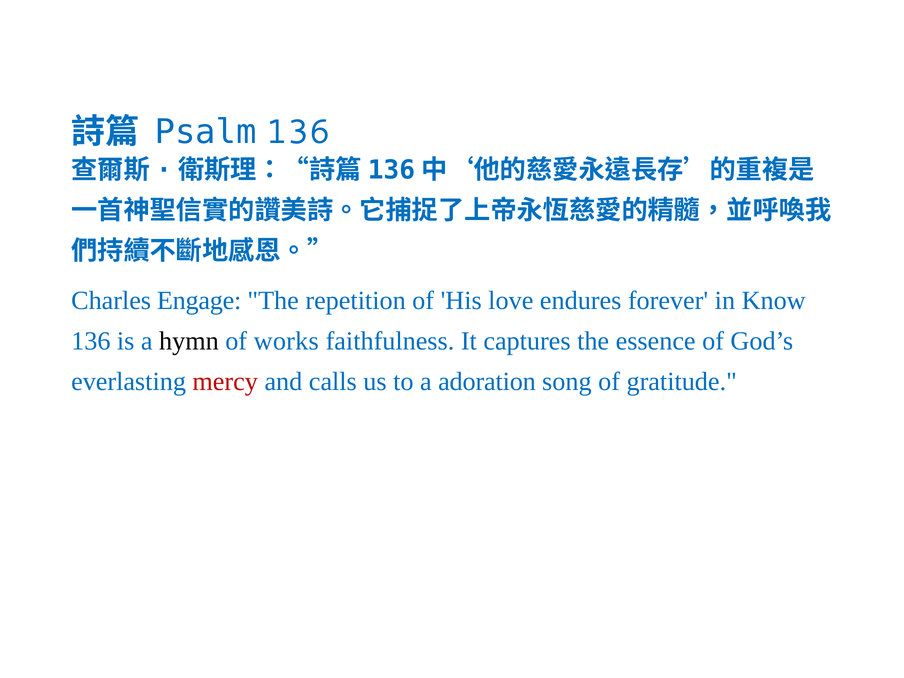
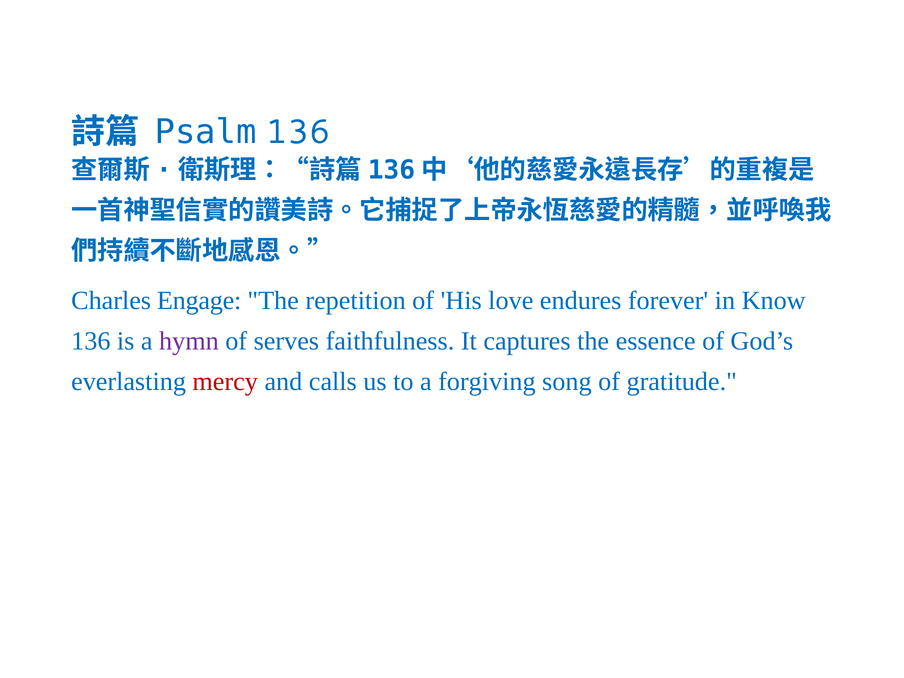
hymn colour: black -> purple (189, 341)
works: works -> serves (286, 341)
adoration: adoration -> forgiving (487, 381)
